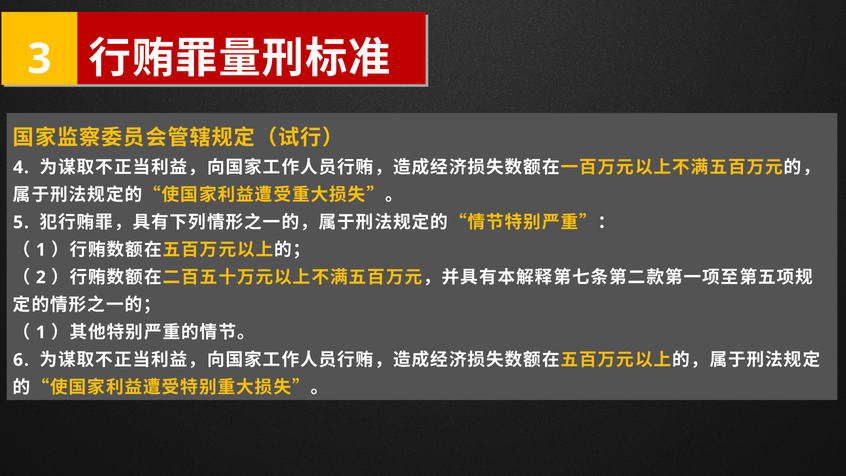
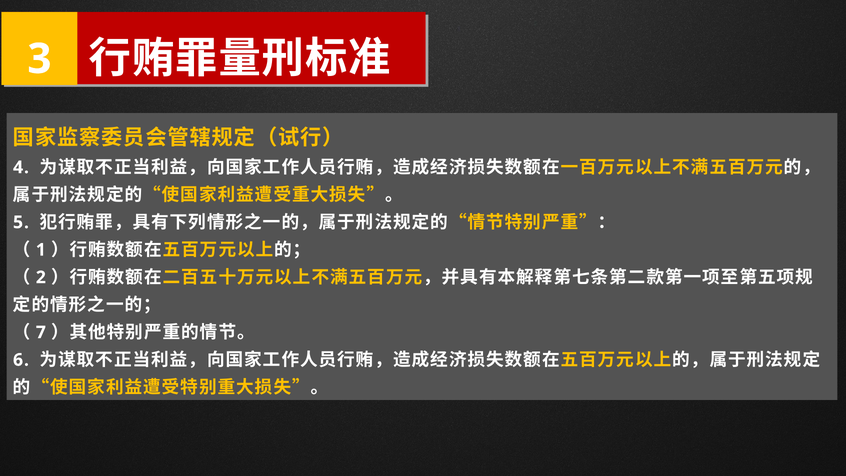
1: 1 -> 7 (41, 332)
